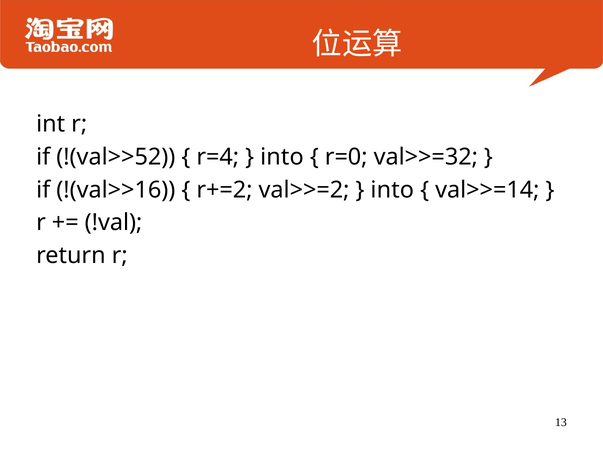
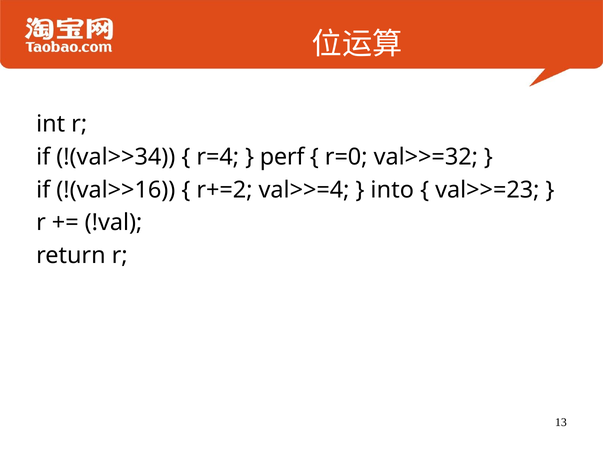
!(val>>52: !(val>>52 -> !(val>>34 (116, 157)
into: into -> perf (282, 157)
val>>=2: val>>=2 -> val>>=4 (304, 190)
val>>=14: val>>=14 -> val>>=23 (487, 190)
